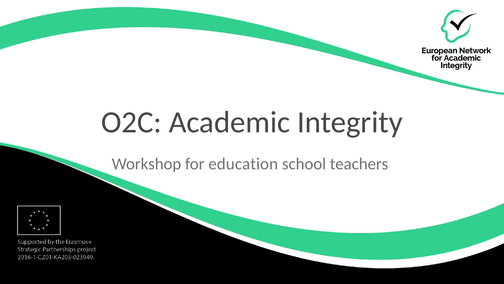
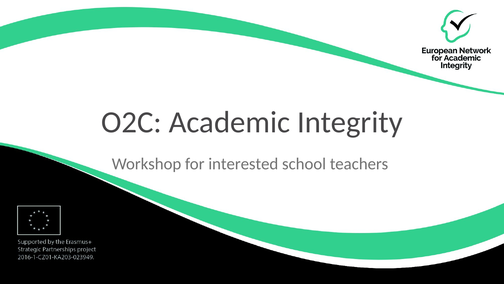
education: education -> interested (243, 164)
